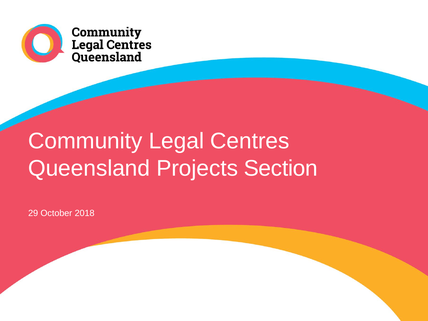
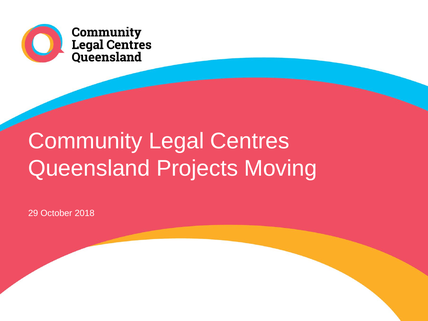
Section: Section -> Moving (281, 168)
